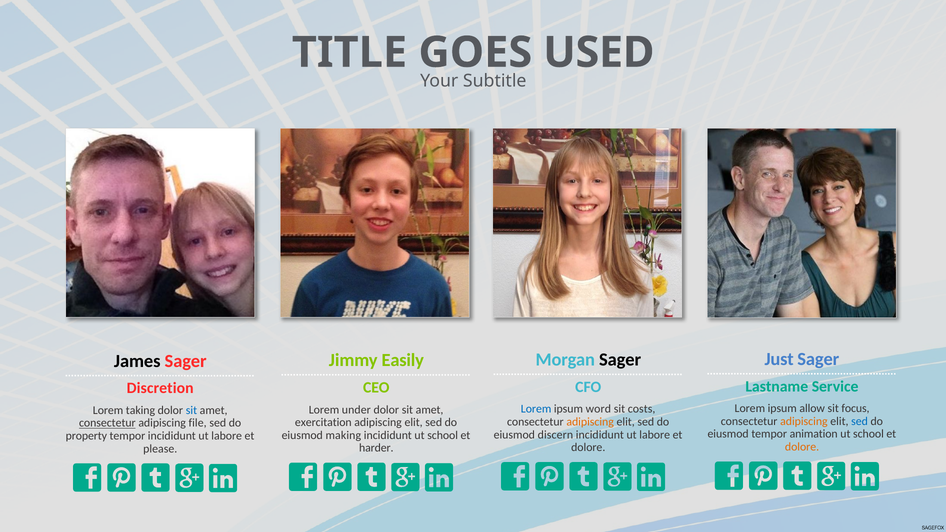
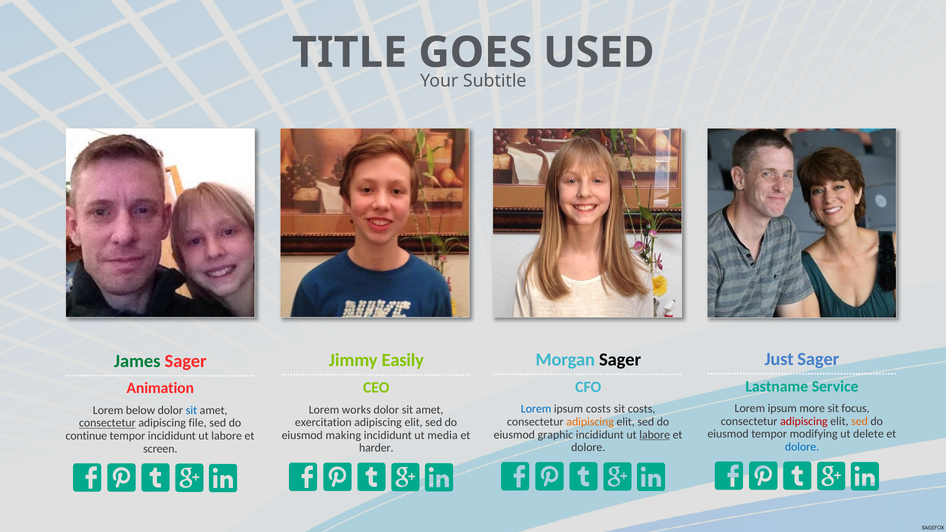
James colour: black -> green (137, 361)
Discretion: Discretion -> Animation (160, 388)
allow: allow -> more (812, 409)
ipsum word: word -> costs (598, 409)
under: under -> works (356, 410)
taking: taking -> below (140, 410)
adipiscing colour: orange -> red (804, 421)
sed colour: blue -> orange (860, 421)
animation: animation -> modifying (814, 434)
school: school -> delete (868, 434)
discern: discern -> graphic (555, 435)
labore underline: none -> present (655, 435)
incididunt ut school: school -> media (443, 435)
property: property -> continue (86, 436)
dolore colour: orange -> blue (802, 447)
please: please -> screen (160, 449)
